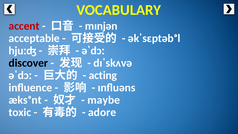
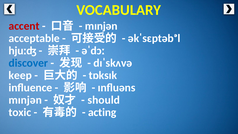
discover colour: black -> blue (28, 63)
əˈdɔː: əˈdɔː -> keep (20, 75)
acting: acting -> tɒksɪk (103, 75)
æksᵊnt: æksᵊnt -> mɪnjən (25, 100)
maybe: maybe -> should (104, 100)
adore: adore -> acting (102, 112)
